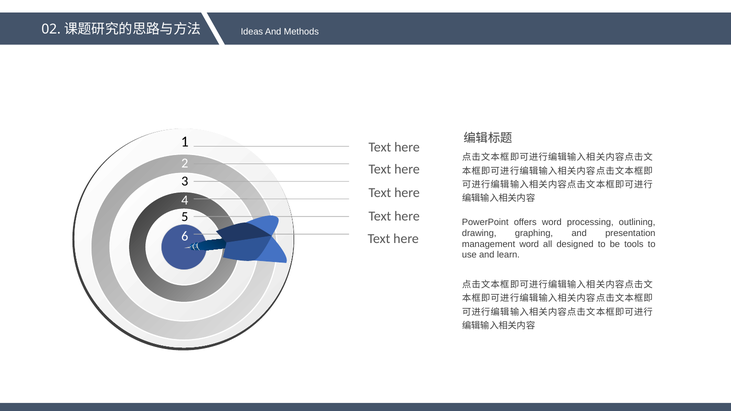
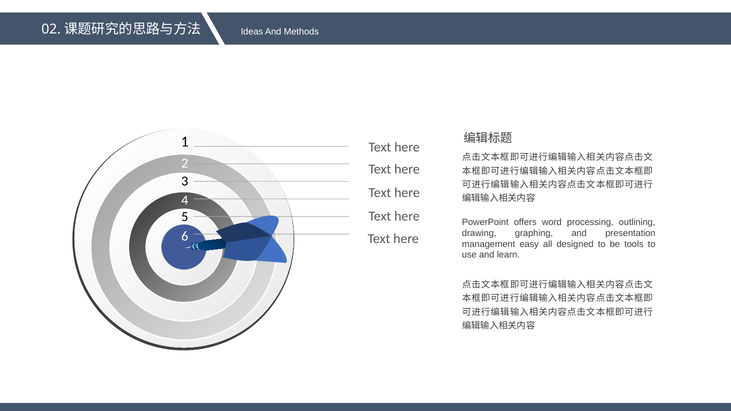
management word: word -> easy (529, 244)
